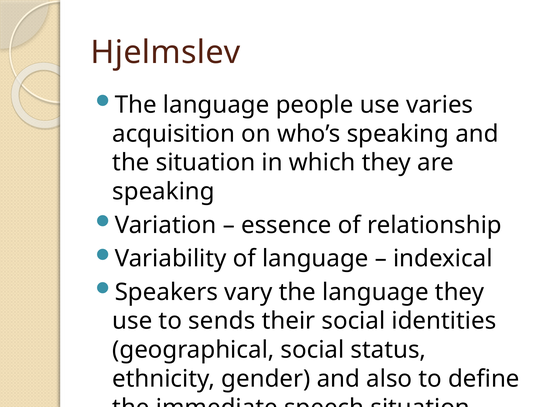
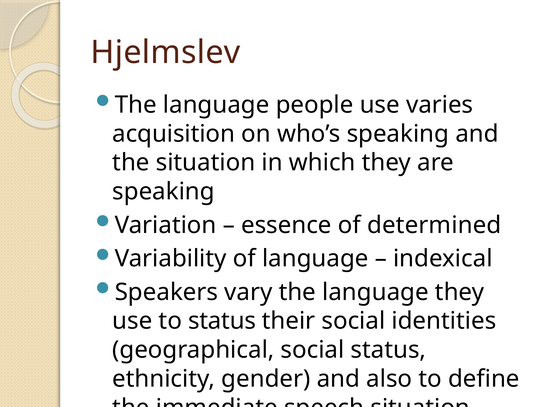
relationship: relationship -> determined (434, 225)
to sends: sends -> status (222, 321)
